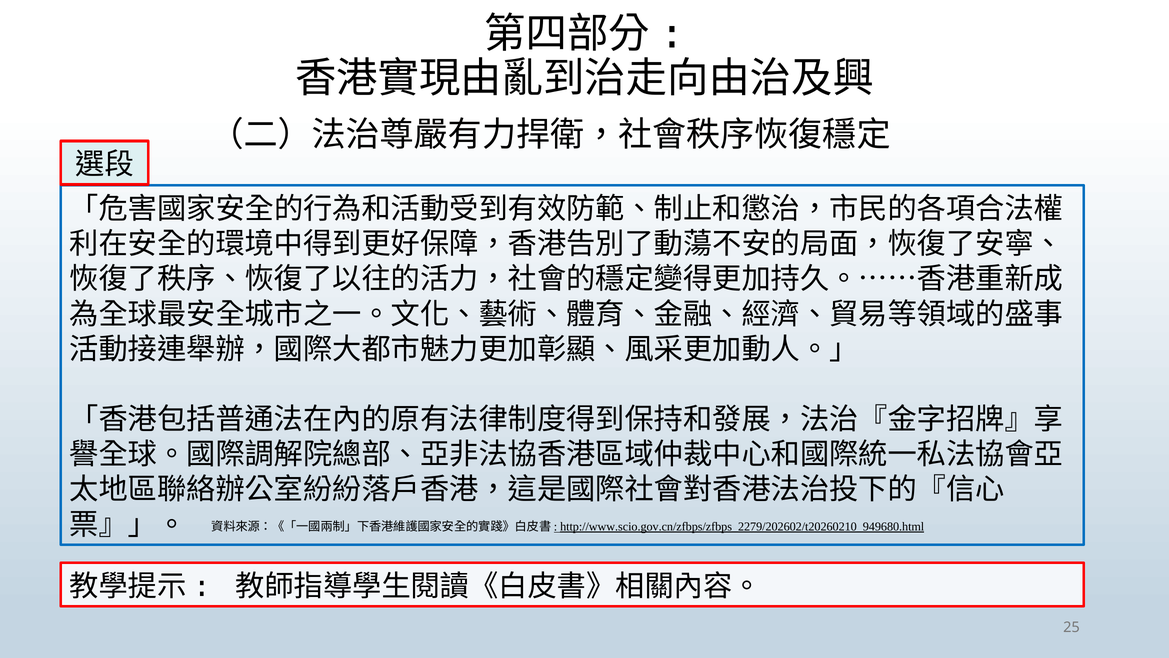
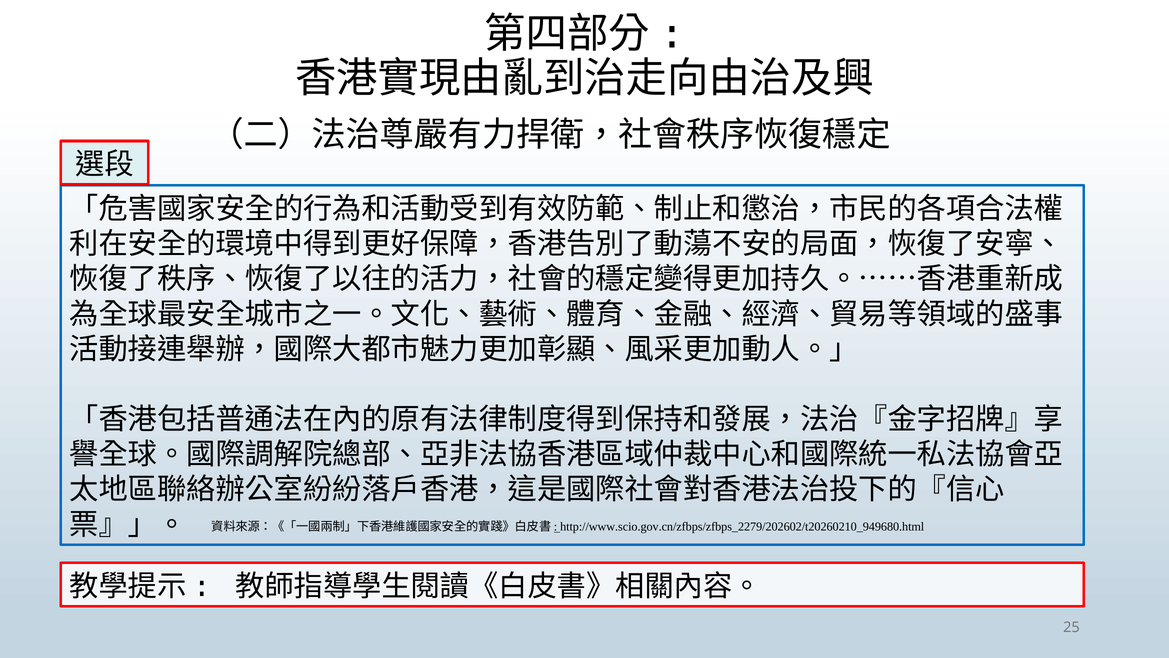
http://www.scio.gov.cn/zfbps/zfbps_2279/202602/t20260210_949680.html underline: present -> none (742, 527)
